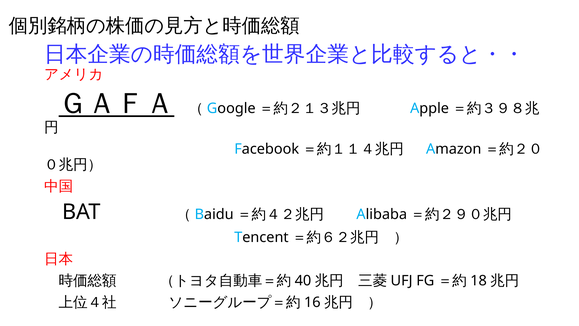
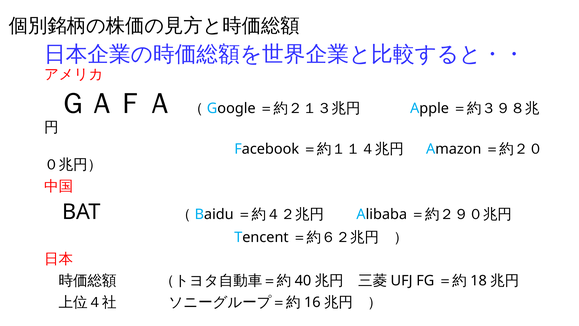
ＧＡＦＡ underline: present -> none (117, 104)
